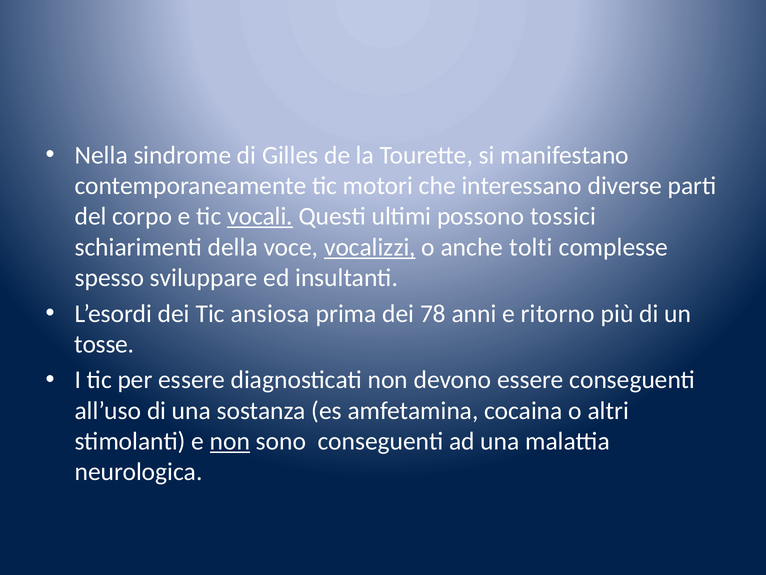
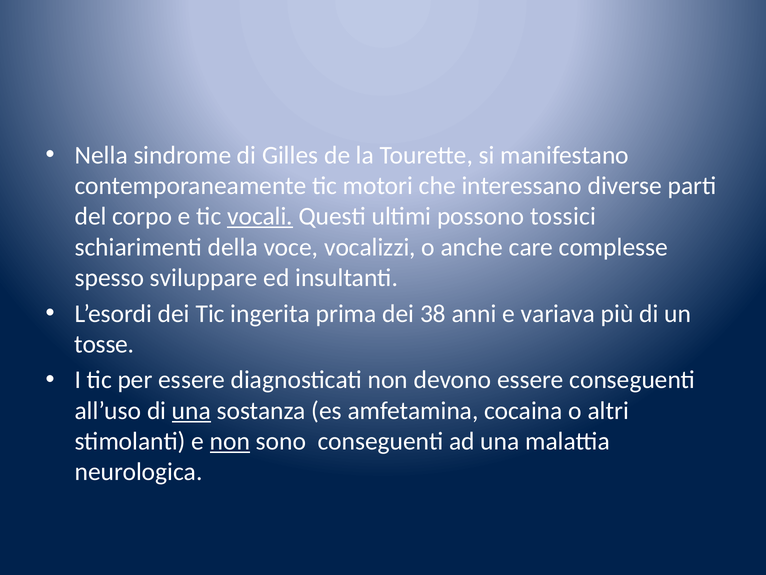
vocalizzi underline: present -> none (370, 247)
tolti: tolti -> care (531, 247)
ansiosa: ansiosa -> ingerita (270, 313)
78: 78 -> 38 (433, 313)
ritorno: ritorno -> variava (558, 313)
una underline: none -> present (192, 410)
